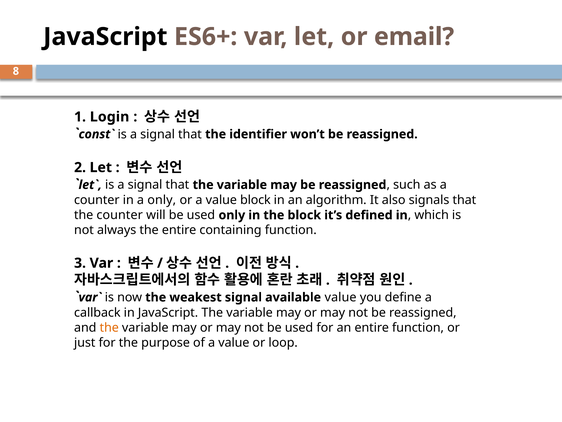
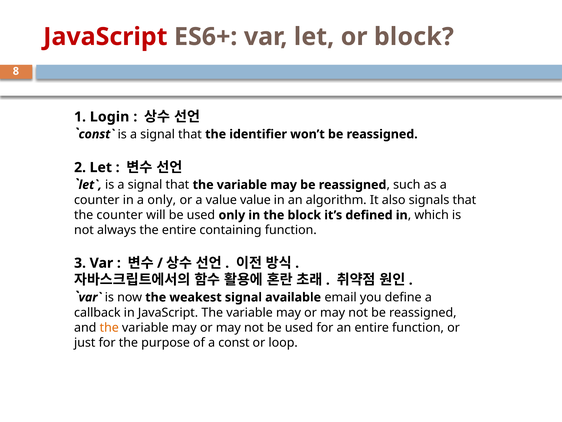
JavaScript colour: black -> red (105, 37)
or email: email -> block (414, 37)
value block: block -> value (255, 200)
available value: value -> email (341, 297)
of a value: value -> const (234, 342)
